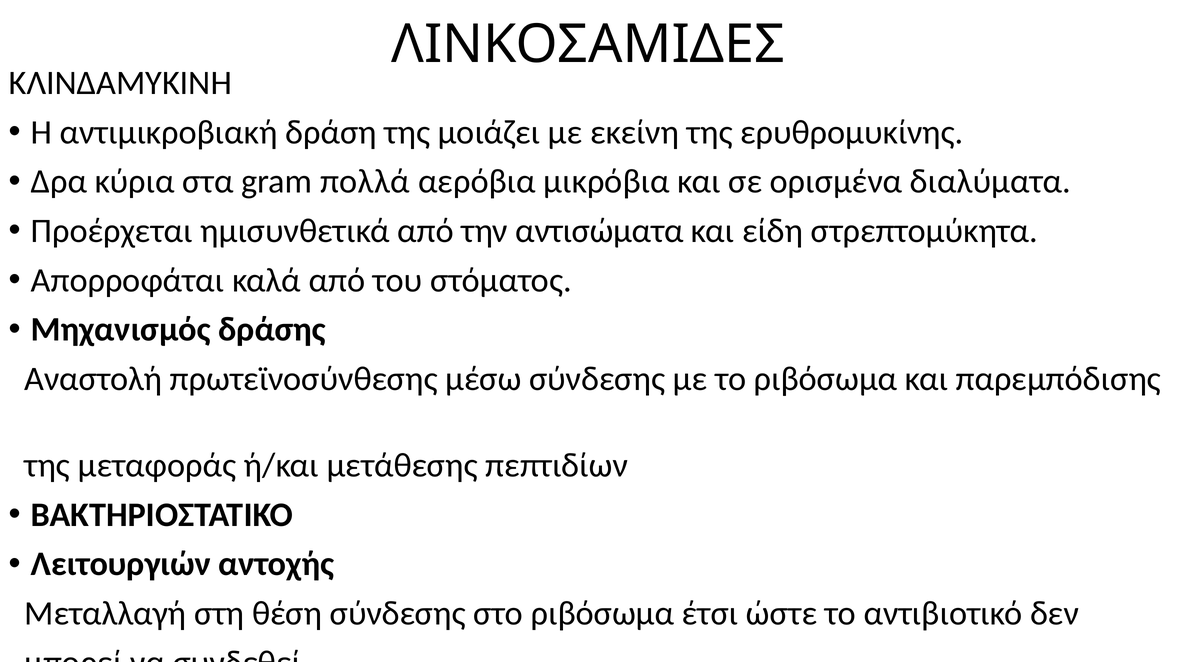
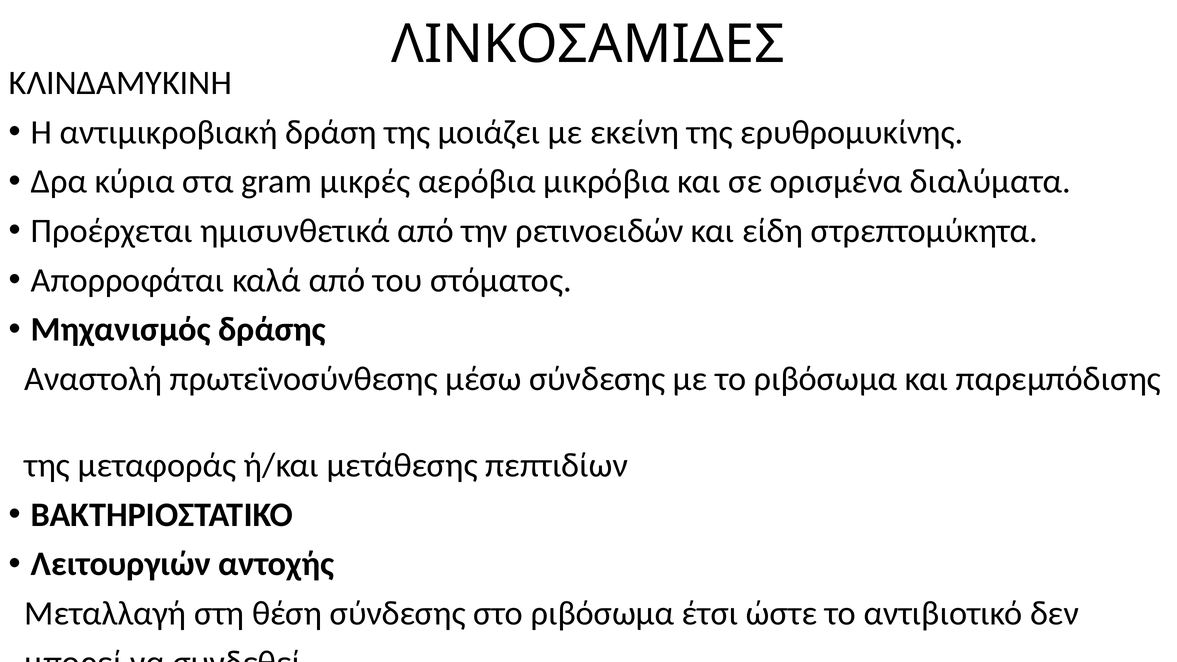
πολλά: πολλά -> μικρές (365, 182)
αντισώματα: αντισώματα -> ρετινοειδών (600, 231)
